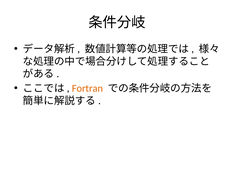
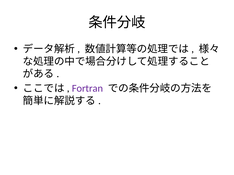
Fortran colour: orange -> purple (87, 89)
